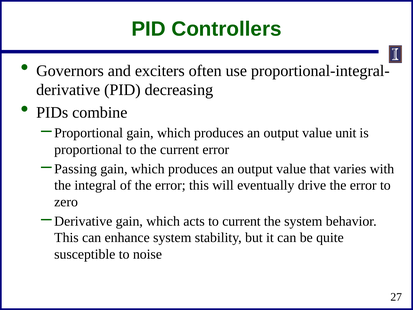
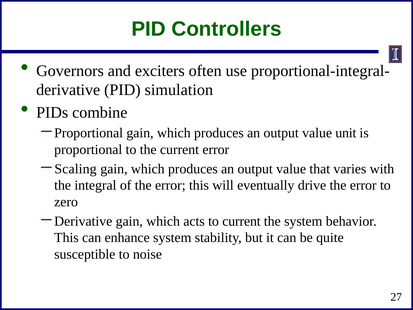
decreasing: decreasing -> simulation (179, 90)
Passing: Passing -> Scaling (76, 169)
